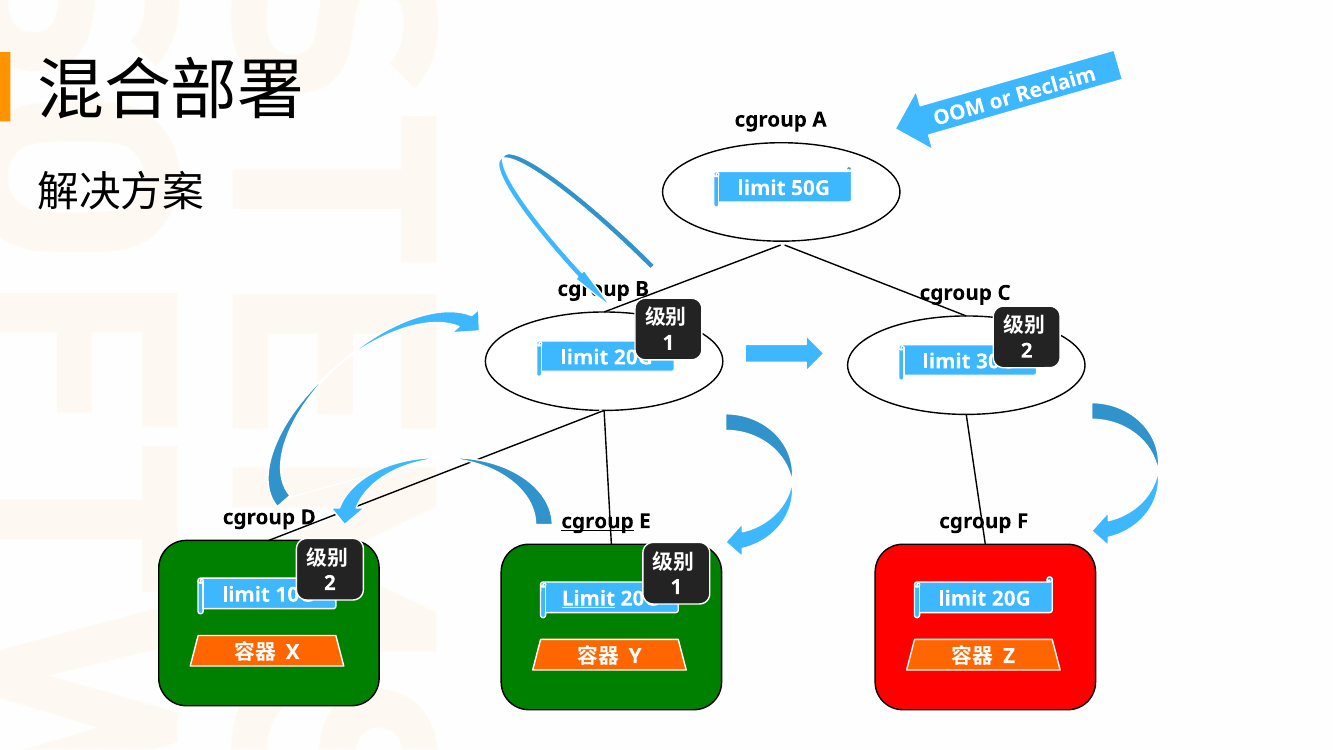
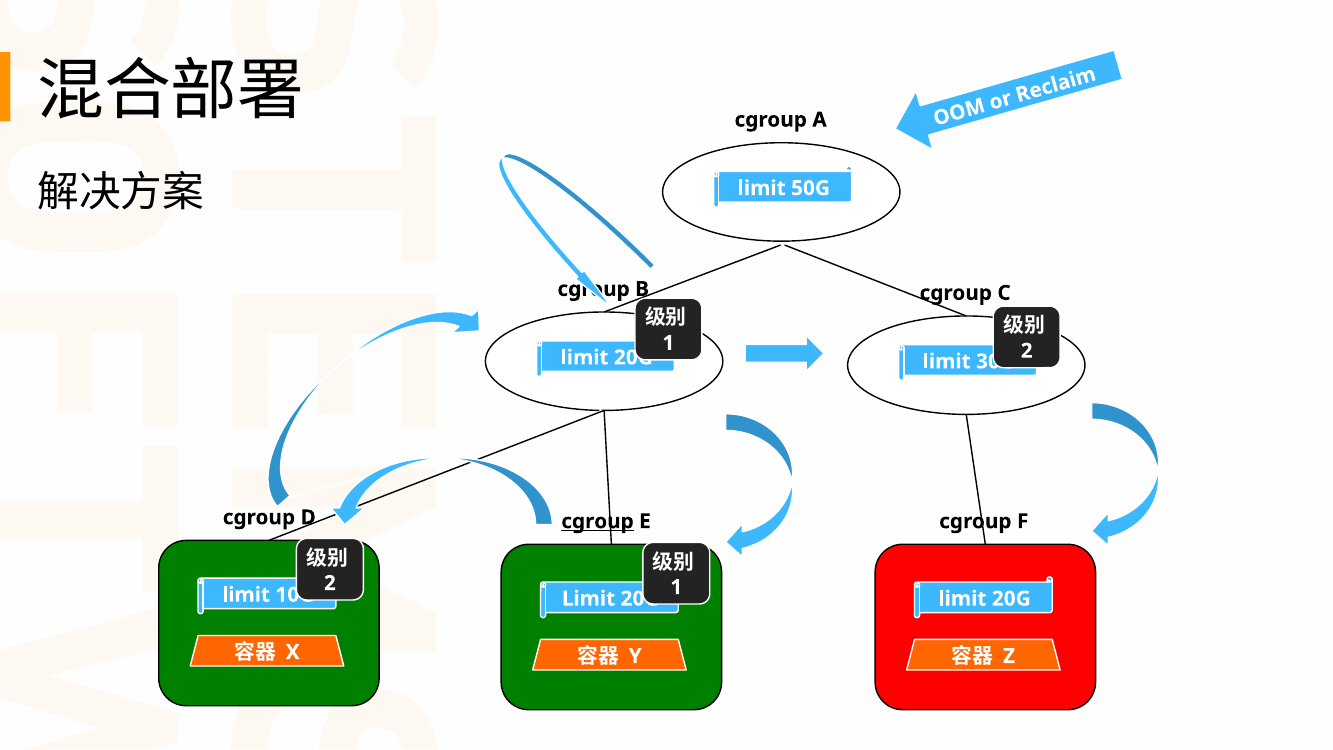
Limit underline: present -> none (589, 599)
